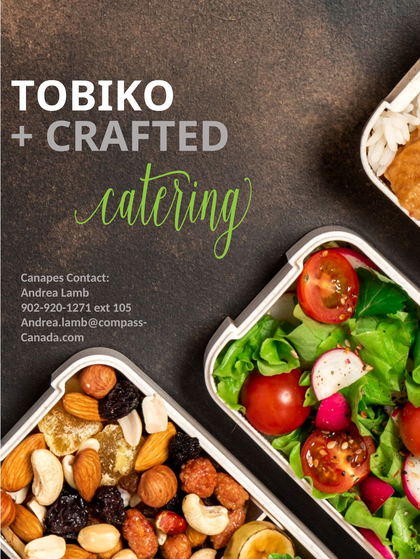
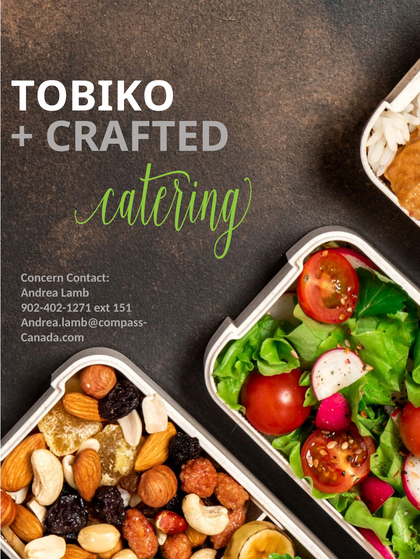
Canapes: Canapes -> Concern (42, 278)
902-920-1271: 902-920-1271 -> 902-402-1271 (56, 308)
105: 105 -> 151 (122, 308)
